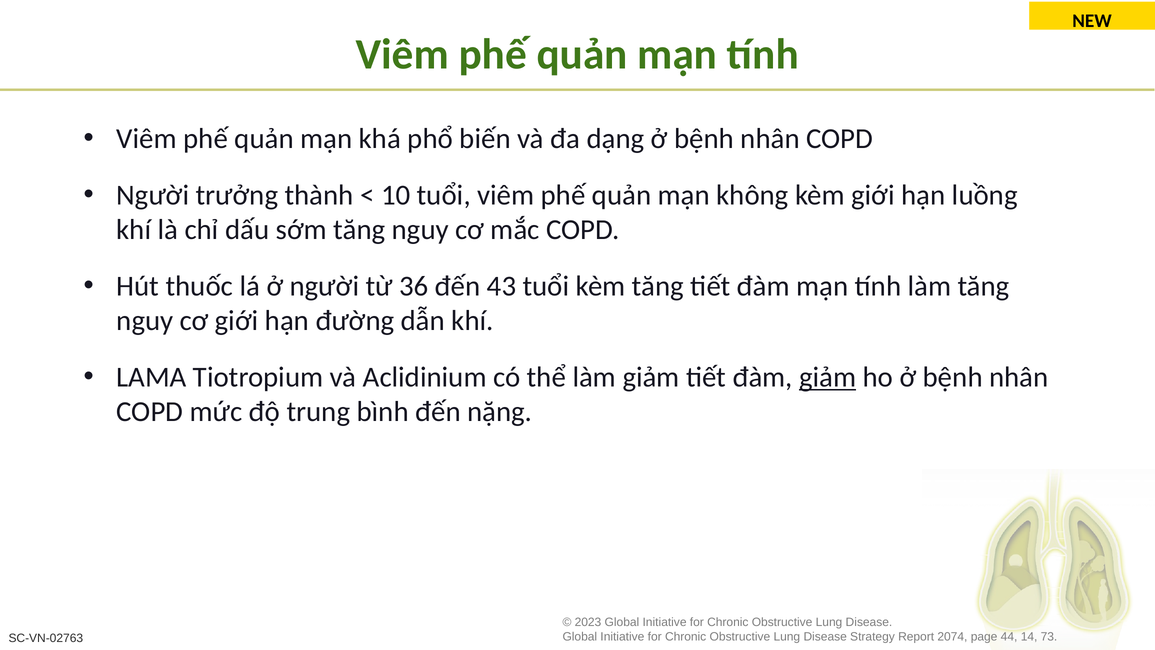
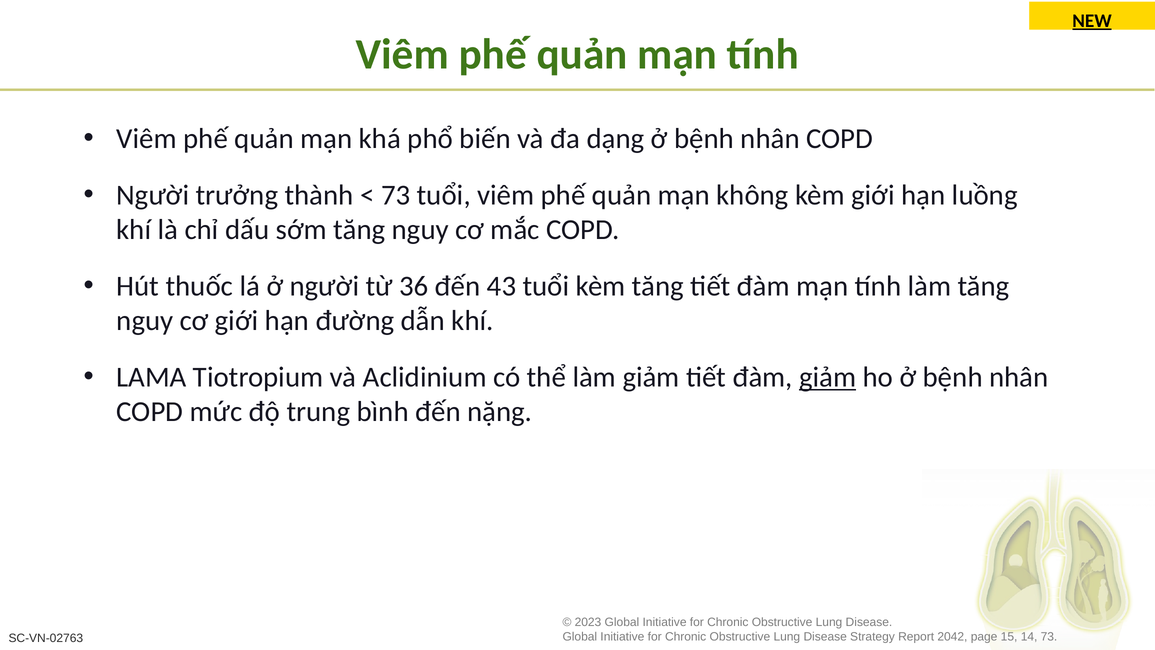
NEW underline: none -> present (1092, 21)
10: 10 -> 73 (396, 195)
2074: 2074 -> 2042 (952, 636)
44: 44 -> 15 (1009, 636)
